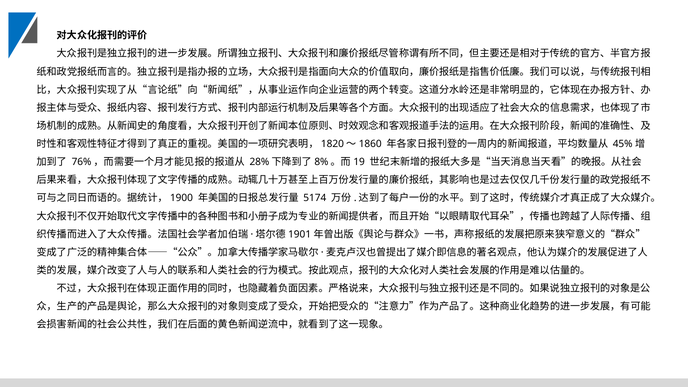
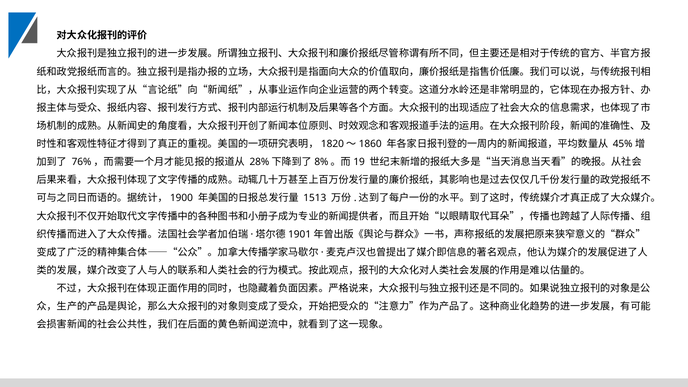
5174: 5174 -> 1513 (315, 198)
